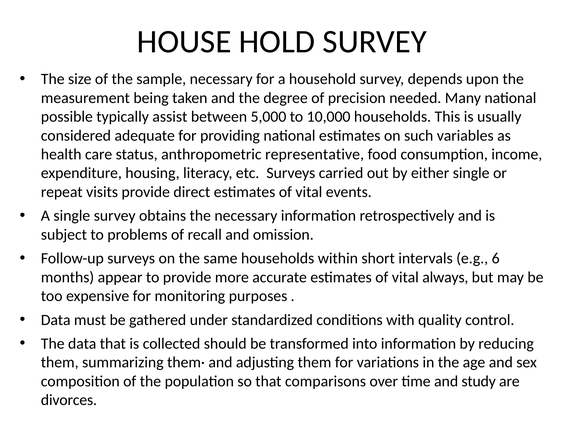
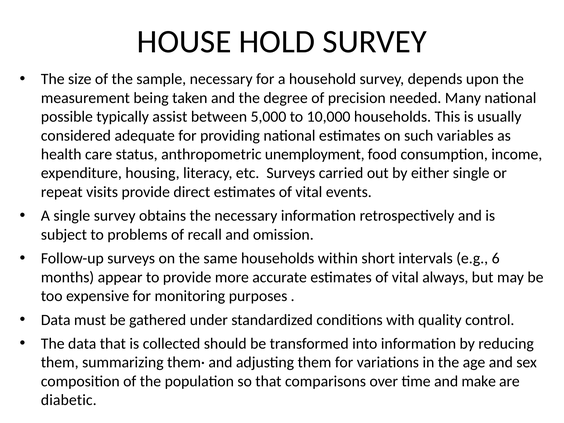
representative: representative -> unemployment (315, 154)
study: study -> make (479, 381)
divorces: divorces -> diabetic (69, 400)
